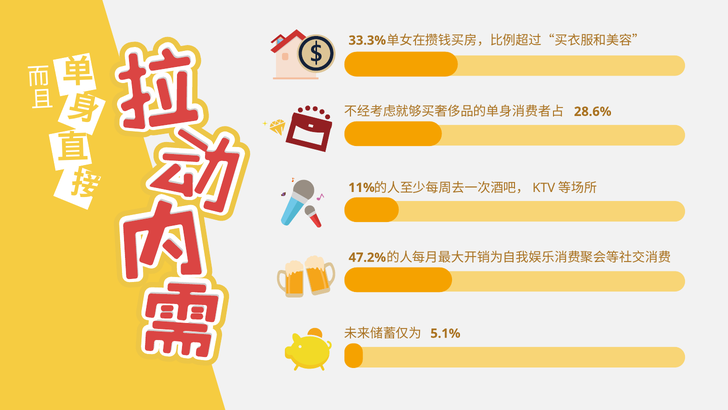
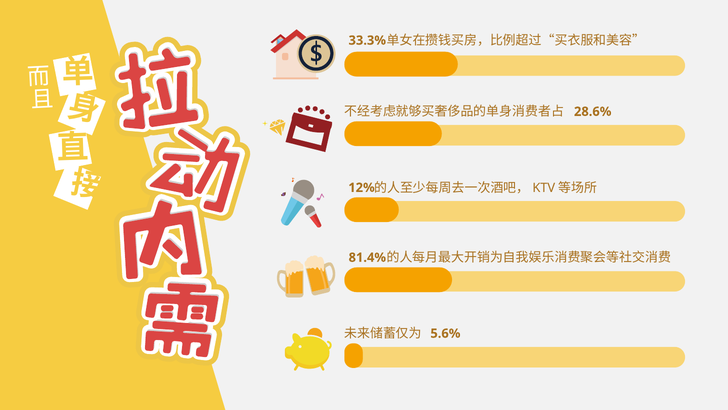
11%: 11% -> 12% (362, 187)
47.2%: 47.2% -> 81.4% (367, 257)
5.1%: 5.1% -> 5.6% (445, 333)
